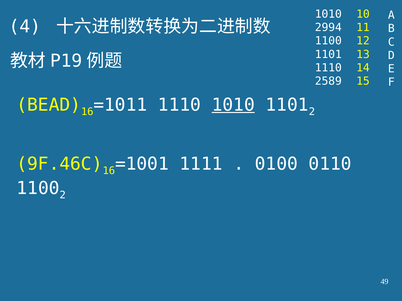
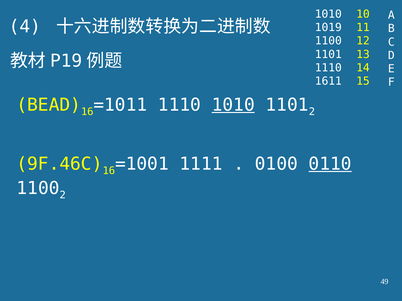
2994: 2994 -> 1019 (328, 28)
2589: 2589 -> 1611 (328, 81)
0110 underline: none -> present (330, 164)
